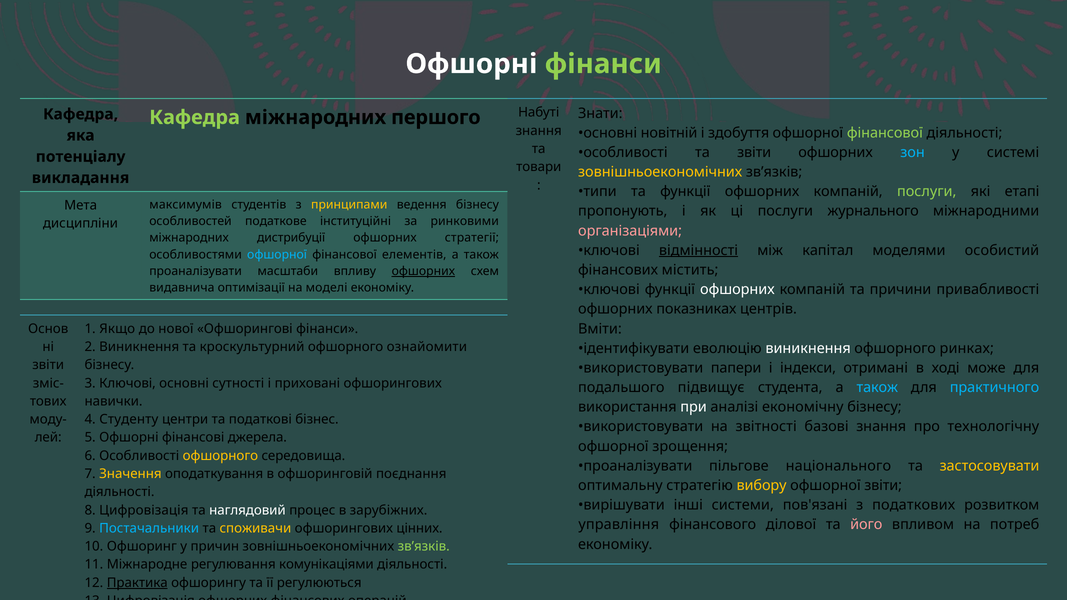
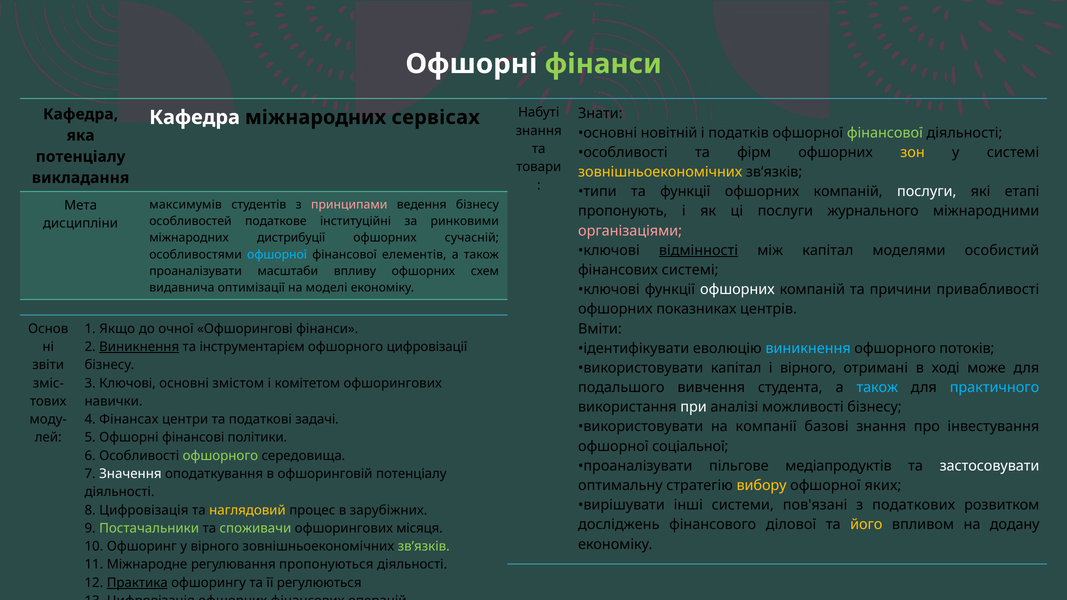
Кафедра colour: light green -> white (195, 117)
першого: першого -> сервісах (436, 117)
здобуття: здобуття -> податків (739, 133)
та звіти: звіти -> фірм (754, 153)
зон colour: light blue -> yellow (913, 153)
послуги colour: light green -> white (927, 192)
принципами colour: yellow -> pink (349, 205)
стратегії: стратегії -> сучасній (472, 238)
фінансових містить: містить -> системі (690, 270)
офшорних underline: present -> none (423, 271)
нової: нової -> очної (176, 329)
Виникнення underline: none -> present (139, 347)
кроскультурний: кроскультурний -> інструментарієм (252, 347)
ознайомити: ознайомити -> цифровізації (427, 347)
виникнення colour: white -> light blue (808, 348)
ринках: ринках -> потоків (967, 348)
використовувати папери: папери -> капітал (736, 368)
і індекси: індекси -> вірного (808, 368)
сутності: сутності -> змістом (238, 383)
приховані: приховані -> комітетом (307, 383)
подальшого підвищує: підвищує -> вивчення (711, 388)
економічну: економічну -> можливості (803, 407)
Студенту: Студенту -> Фінансах (129, 420)
бізнес: бізнес -> задачі (317, 420)
звітності: звітності -> компанії (766, 427)
технологічну: технологічну -> інвестування (993, 427)
джерела: джерела -> політики (257, 438)
зрощення: зрощення -> соціальної (690, 446)
офшорного colour: yellow -> light green (220, 456)
національного: національного -> медіапродуктів (839, 466)
застосовувати colour: yellow -> white (990, 466)
Значення colour: yellow -> white (130, 474)
офшоринговій поєднання: поєднання -> потенціалу (411, 474)
офшорної звіти: звіти -> яких (883, 486)
наглядовий colour: white -> yellow (247, 510)
управління: управління -> досліджень (619, 525)
його colour: pink -> yellow (866, 525)
потреб: потреб -> додану (1015, 525)
Постачальники colour: light blue -> light green (149, 528)
споживачи colour: yellow -> light green (255, 528)
цінних: цінних -> місяця (420, 528)
у причин: причин -> вірного (215, 547)
комунікаціями: комунікаціями -> пропонуються (326, 565)
